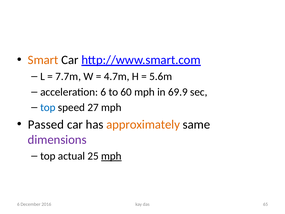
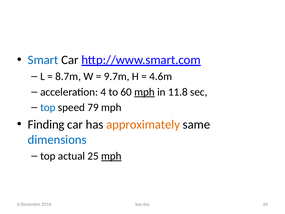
Smart colour: orange -> blue (43, 60)
7.7m: 7.7m -> 8.7m (68, 76)
4.7m: 4.7m -> 9.7m (117, 76)
5.6m: 5.6m -> 4.6m (161, 76)
acceleration 6: 6 -> 4 (103, 92)
mph underline: none -> present (145, 92)
69.9: 69.9 -> 11.8 (178, 92)
27: 27 -> 79 (93, 107)
Passed: Passed -> Finding (46, 124)
dimensions colour: purple -> blue (57, 140)
